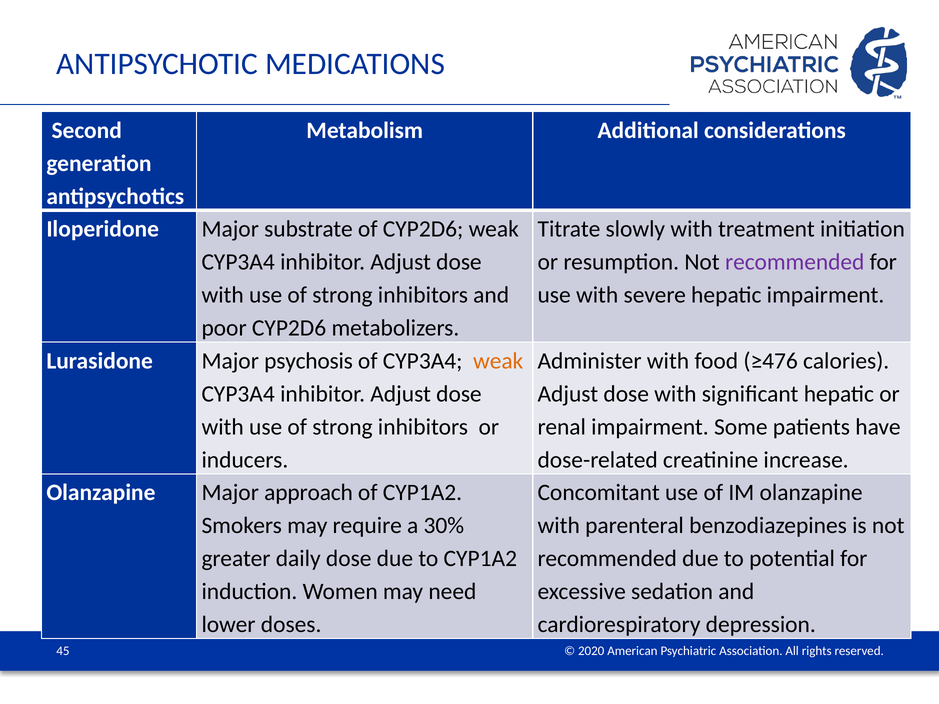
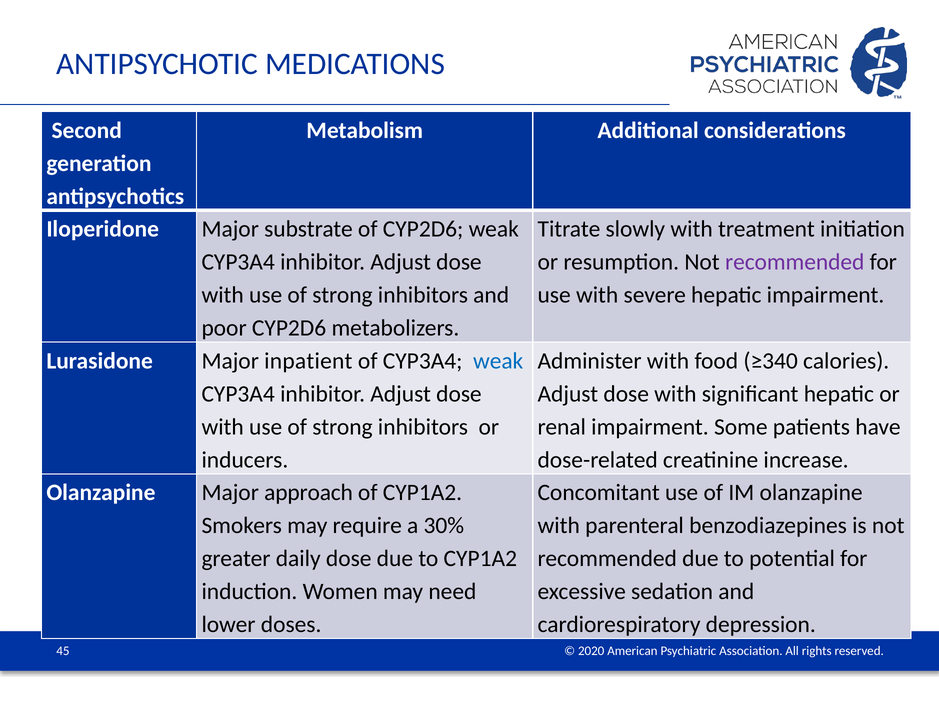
psychosis: psychosis -> inpatient (308, 361)
weak colour: orange -> blue (498, 361)
≥476: ≥476 -> ≥340 (771, 361)
